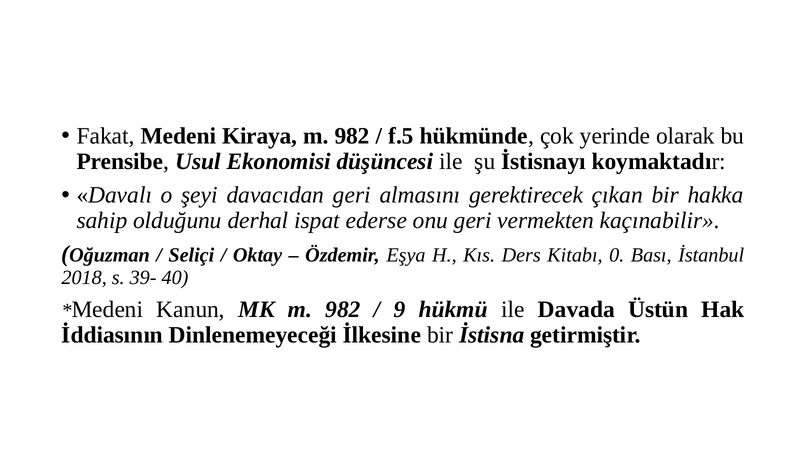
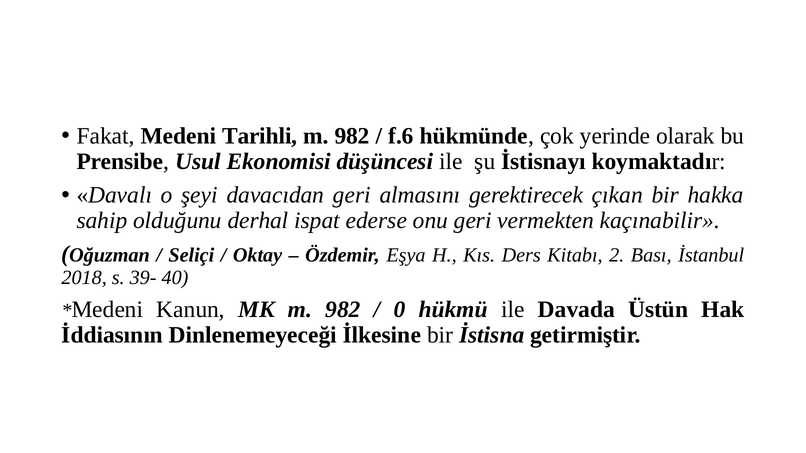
Kiraya: Kiraya -> Tarihli (260, 136)
f.5: f.5 -> f.6 (401, 136)
0: 0 -> 2 (617, 256)
9: 9 -> 0 (399, 310)
